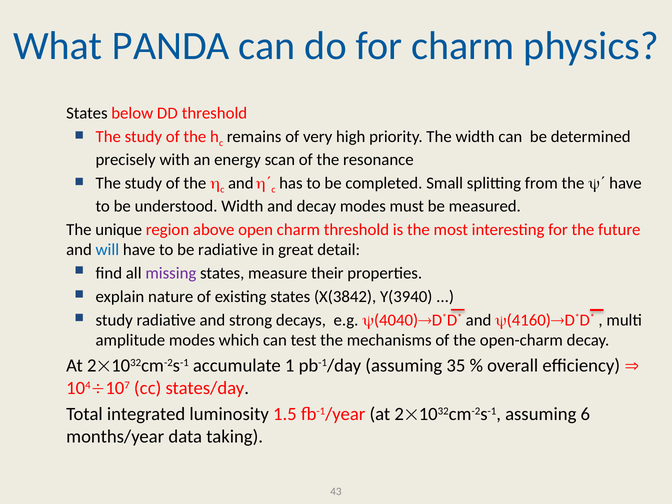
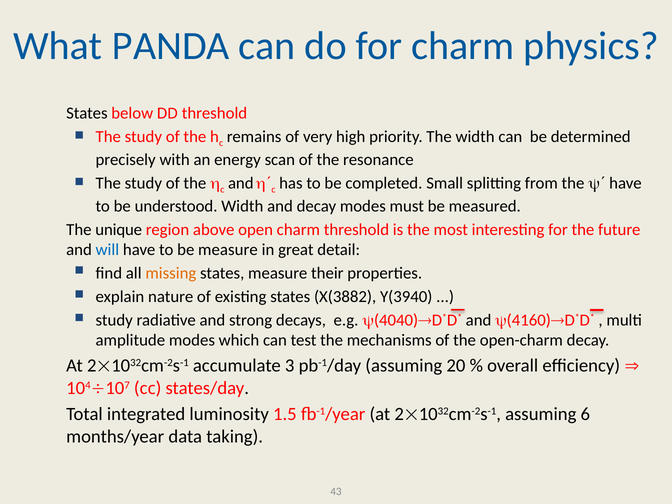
be radiative: radiative -> measure (228, 250)
missing colour: purple -> orange (171, 273)
X(3842: X(3842 -> X(3882 (345, 297)
1: 1 -> 3 (290, 366)
35: 35 -> 20 (456, 366)
